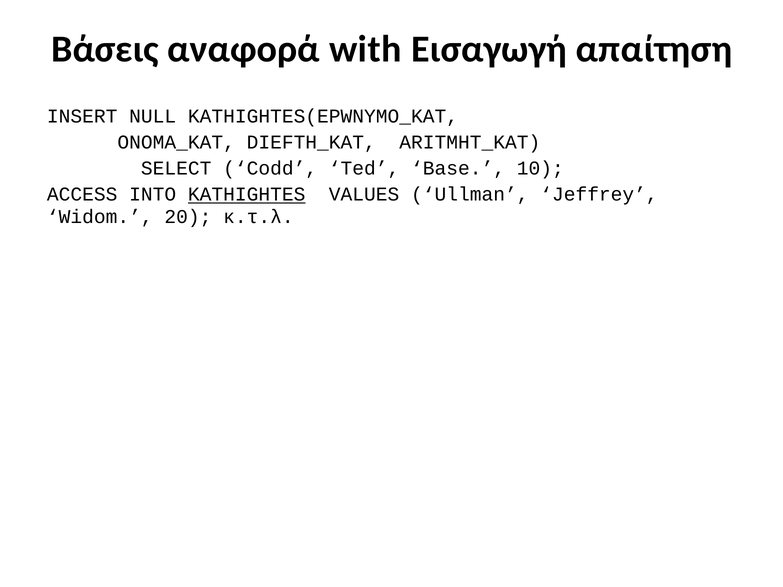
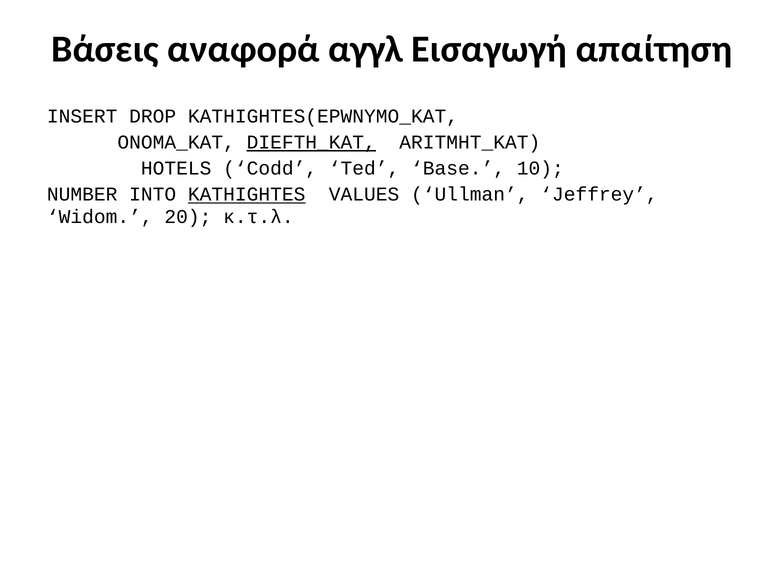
with: with -> αγγλ (366, 49)
NULL: NULL -> DROP (153, 116)
DIEFTH_KAT underline: none -> present (311, 142)
SELECT: SELECT -> HOTELS (176, 168)
ACCESS: ACCESS -> NUMBER (82, 195)
